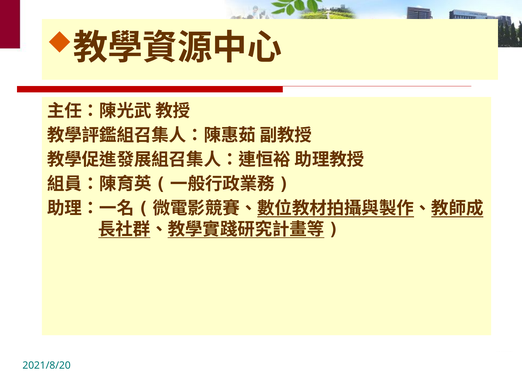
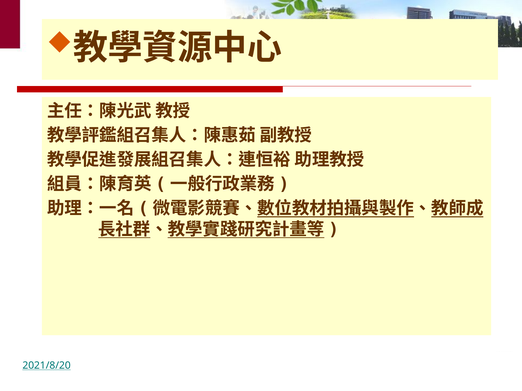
2021/8/20 underline: none -> present (47, 366)
